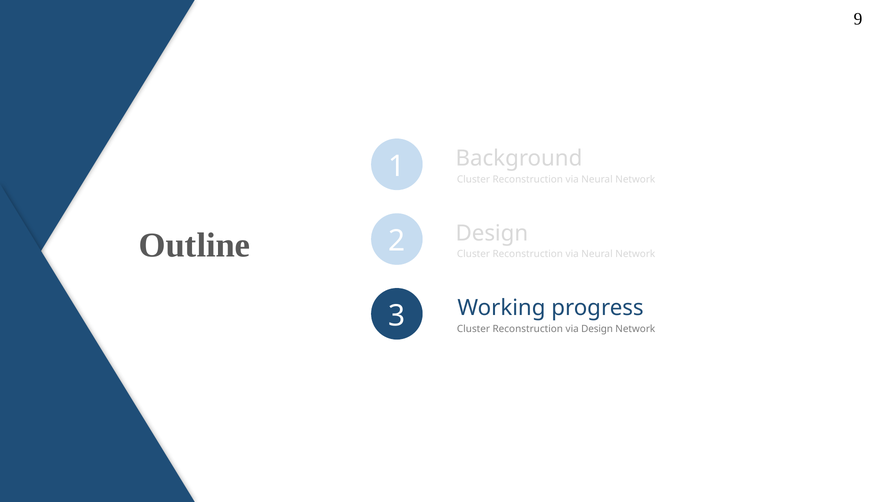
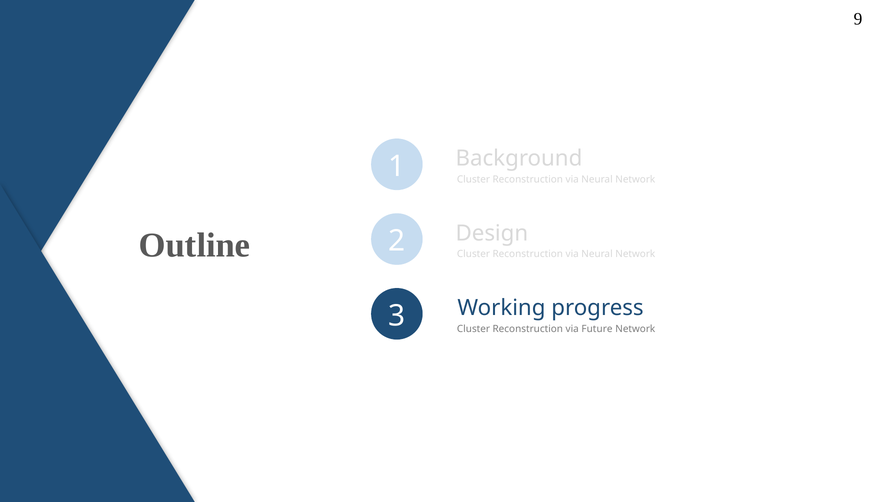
via Design: Design -> Future (597, 329)
